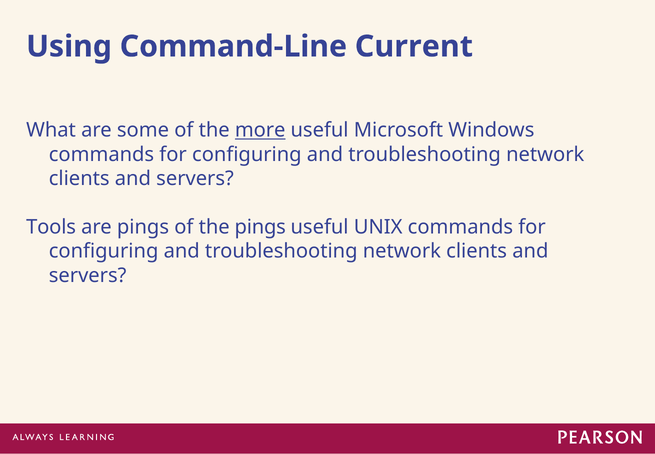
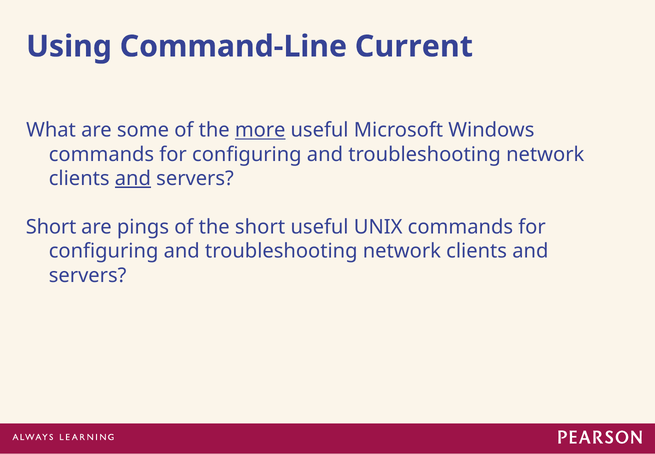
and underline: none -> present (133, 178)
Tools: Tools -> Short (51, 227)
the pings: pings -> short (260, 227)
